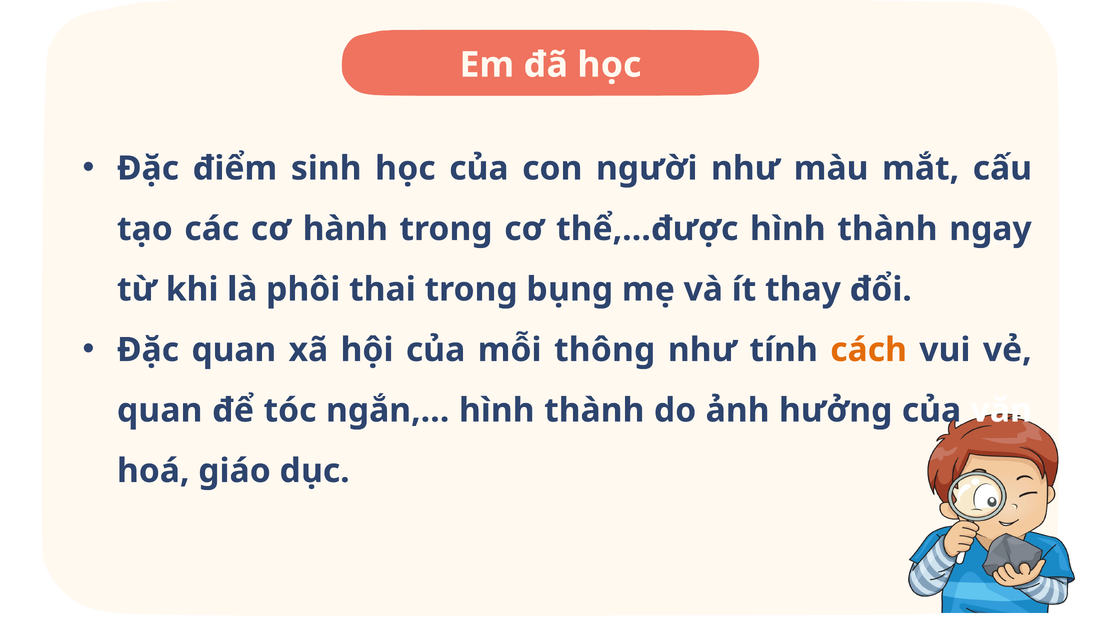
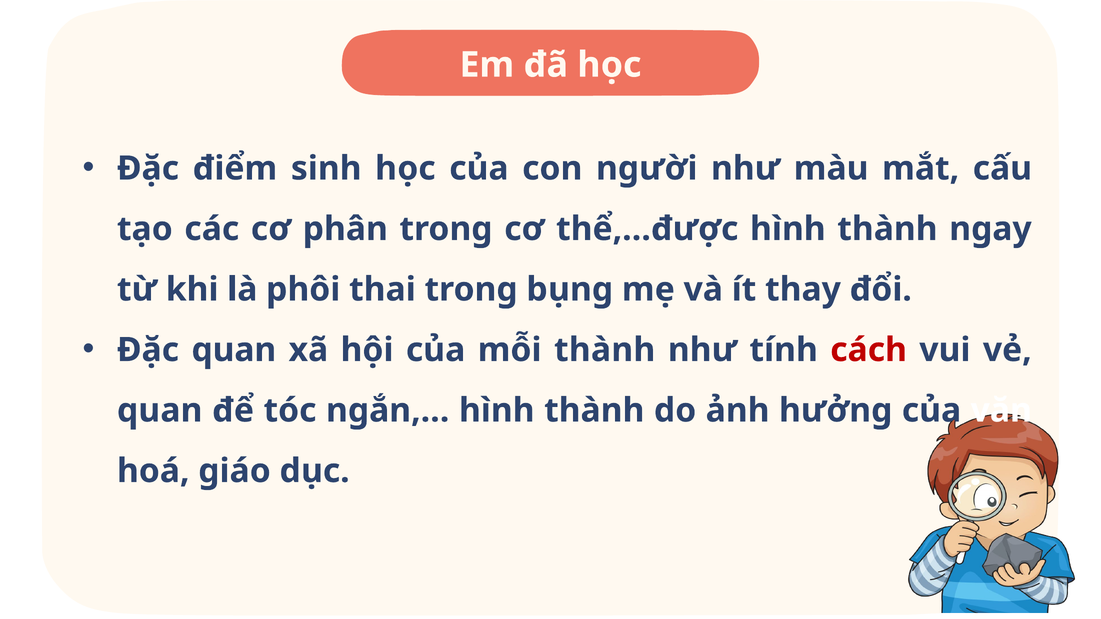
hành: hành -> phân (345, 229)
mỗi thông: thông -> thành (605, 350)
cách colour: orange -> red (869, 350)
